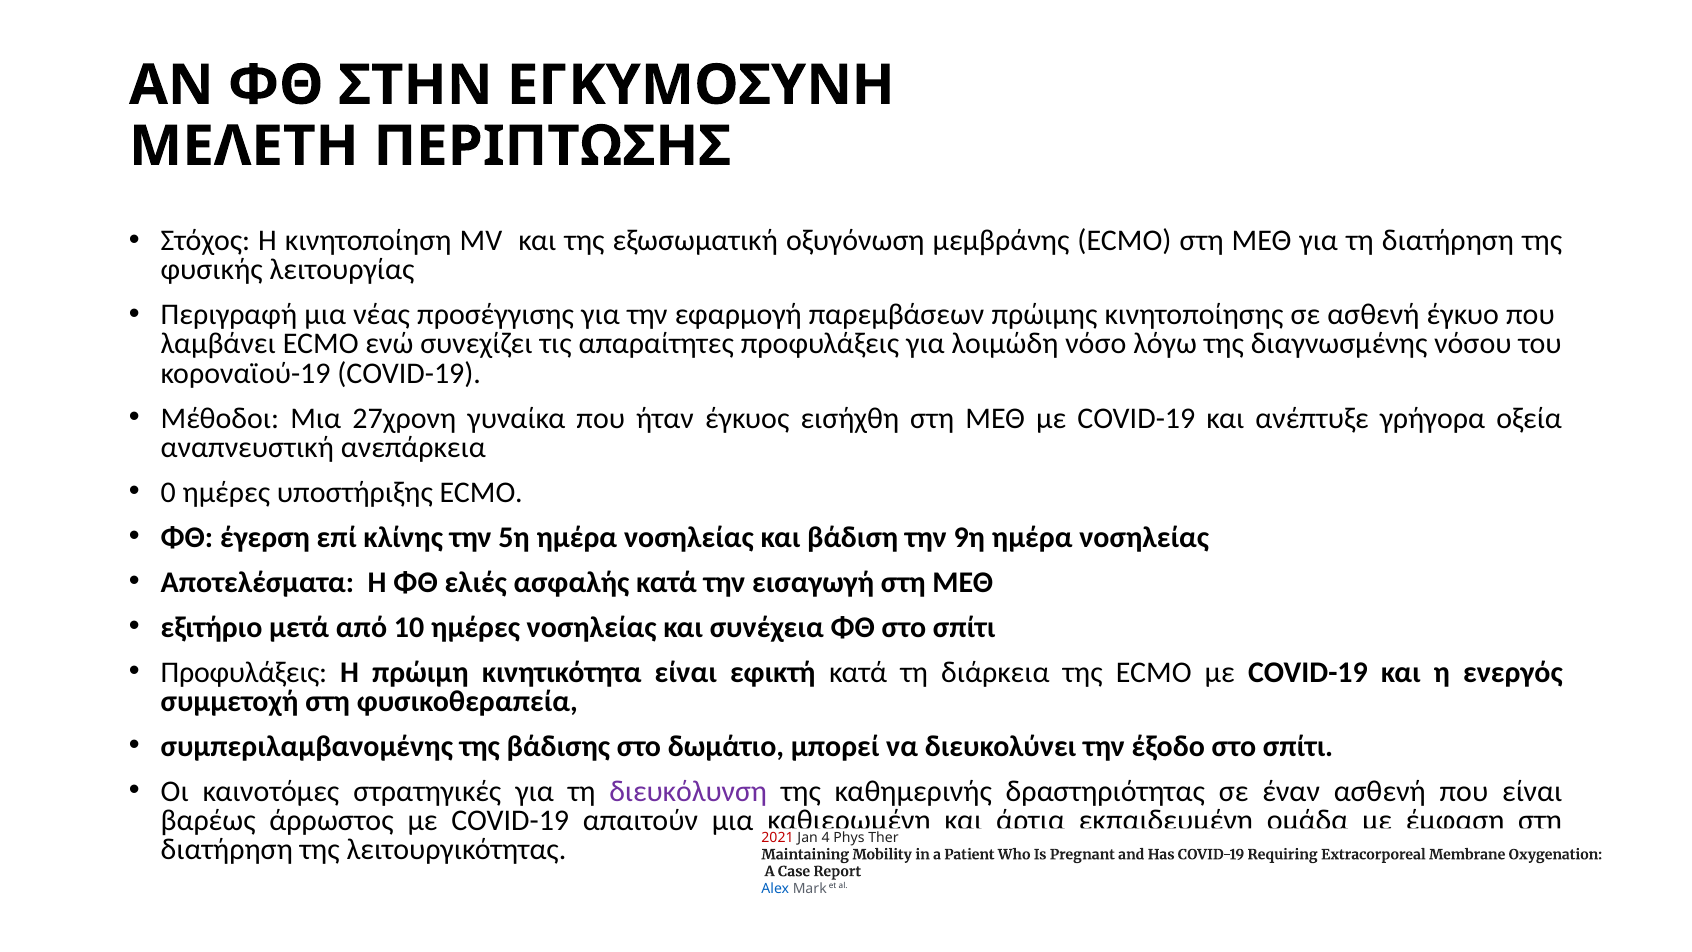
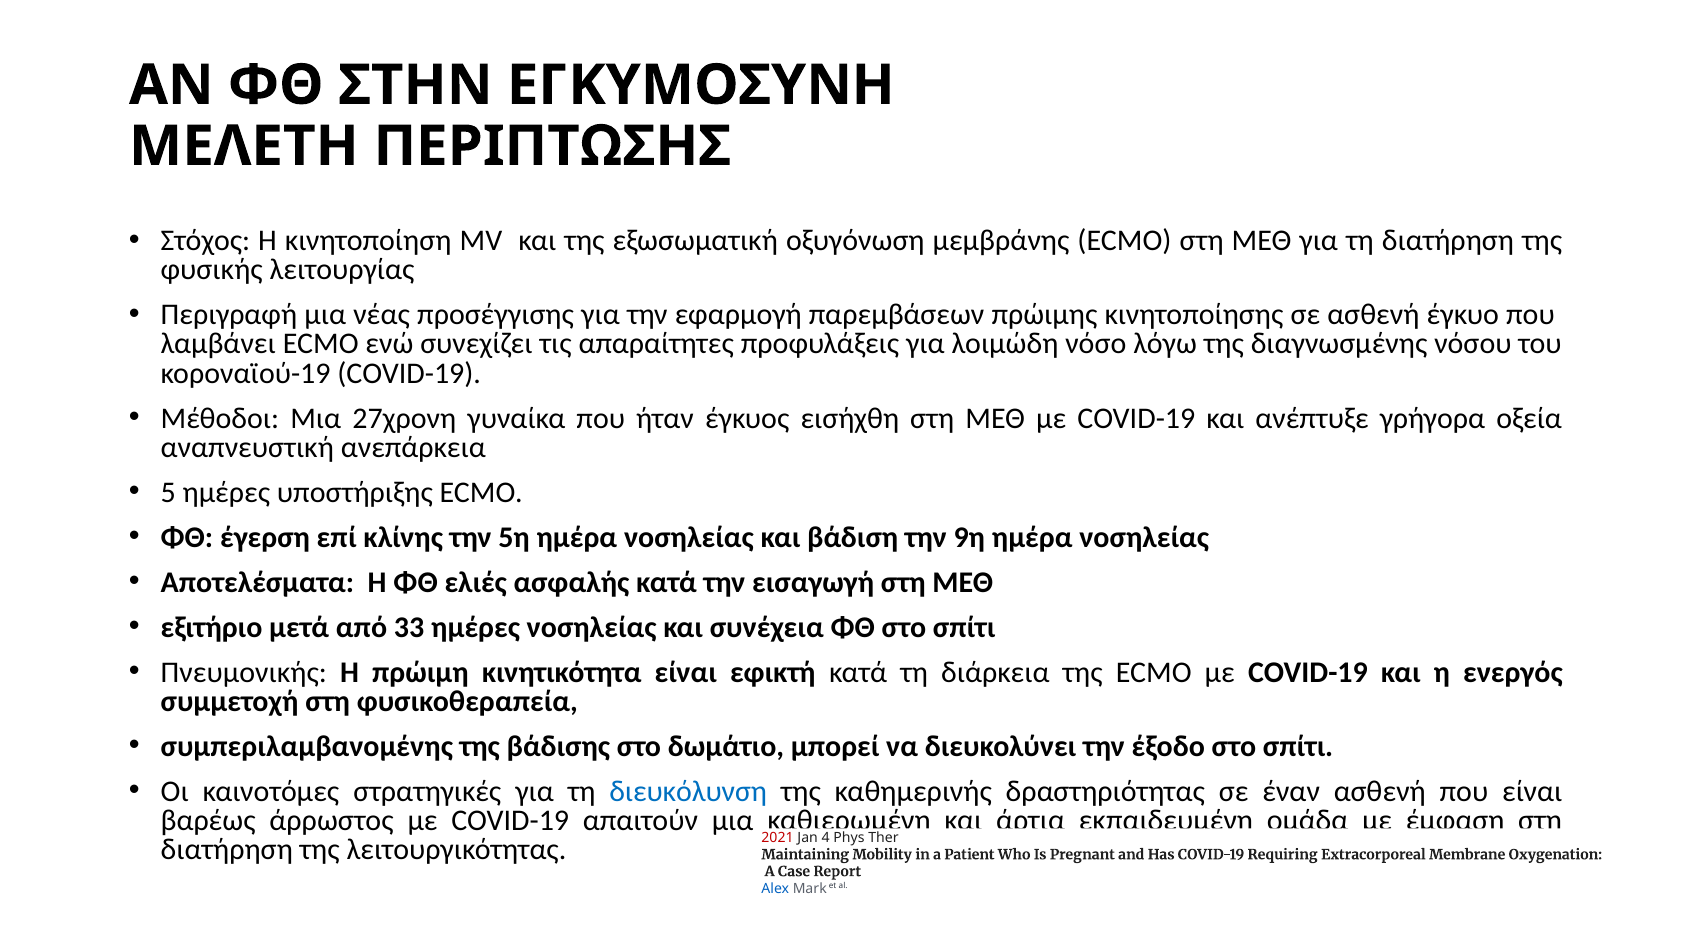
0: 0 -> 5 (168, 492)
10: 10 -> 33 (409, 627)
Προφυλάξεις: Προφυλάξεις -> Πνευμονικής (244, 672)
διευκόλυνση colour: purple -> blue (688, 791)
